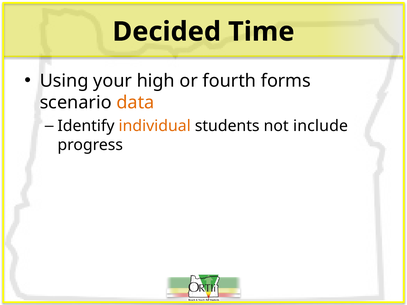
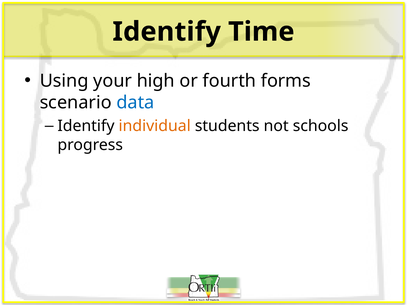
Decided: Decided -> Identify (167, 32)
data colour: orange -> blue (135, 103)
include: include -> schools (321, 126)
